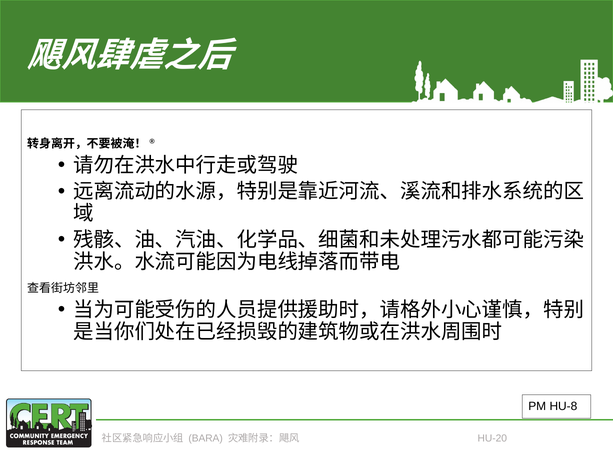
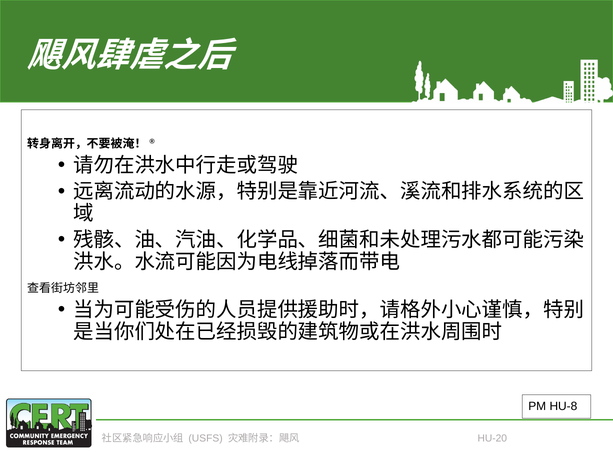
BARA: BARA -> USFS (206, 438)
